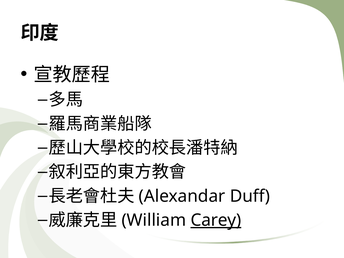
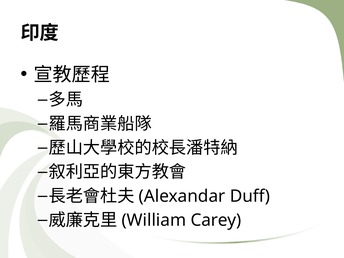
Carey underline: present -> none (216, 220)
